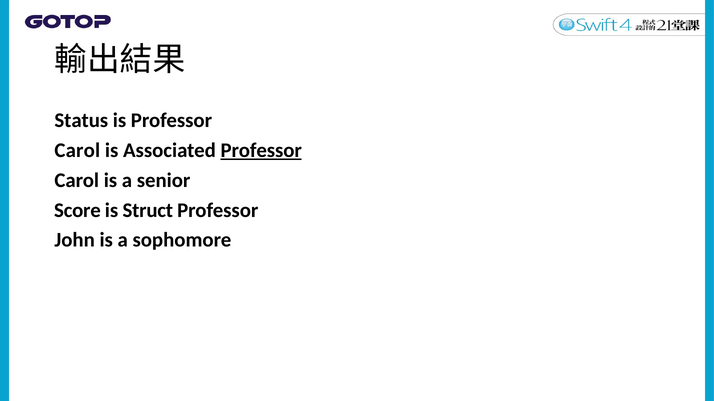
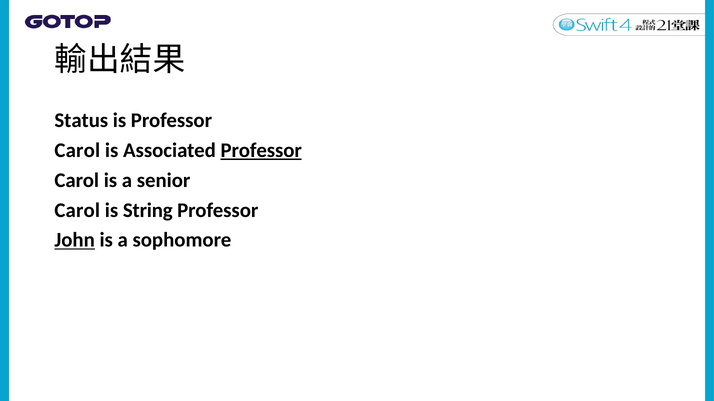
Score: Score -> Carol (77, 211)
Struct: Struct -> String (148, 211)
John underline: none -> present (75, 240)
